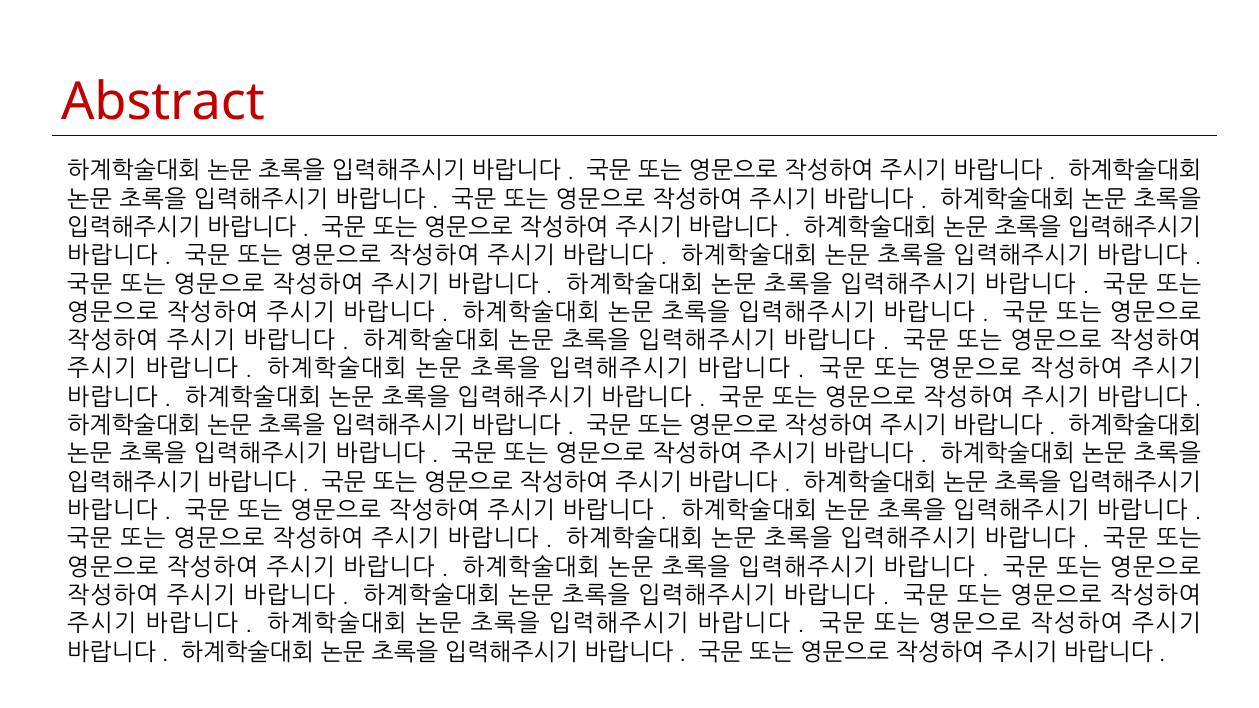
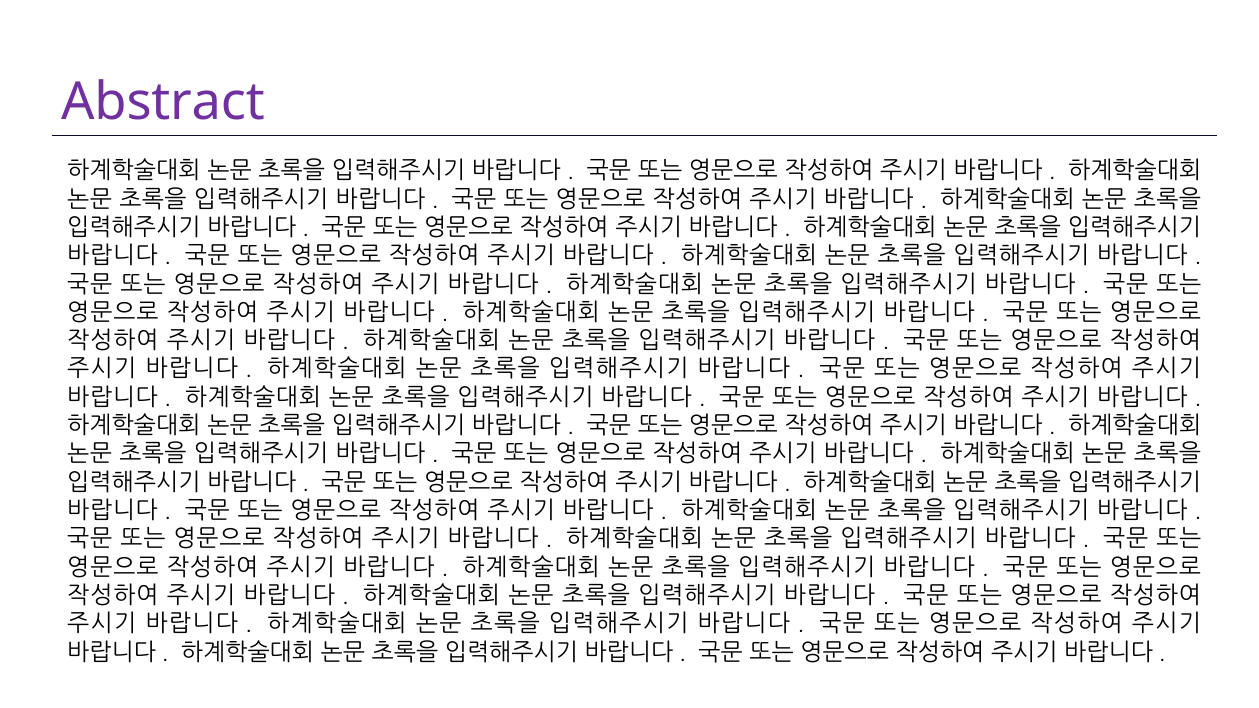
Abstract colour: red -> purple (163, 102)
